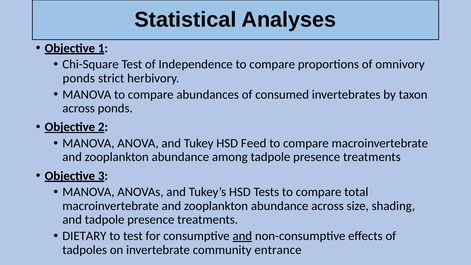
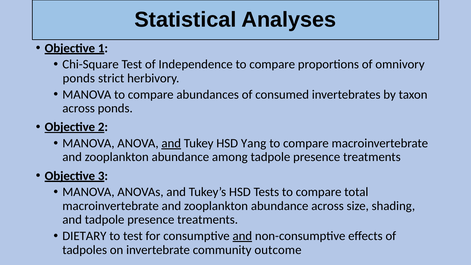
and underline: none -> present (171, 143)
Feed: Feed -> Yang (254, 143)
entrance: entrance -> outcome (278, 250)
